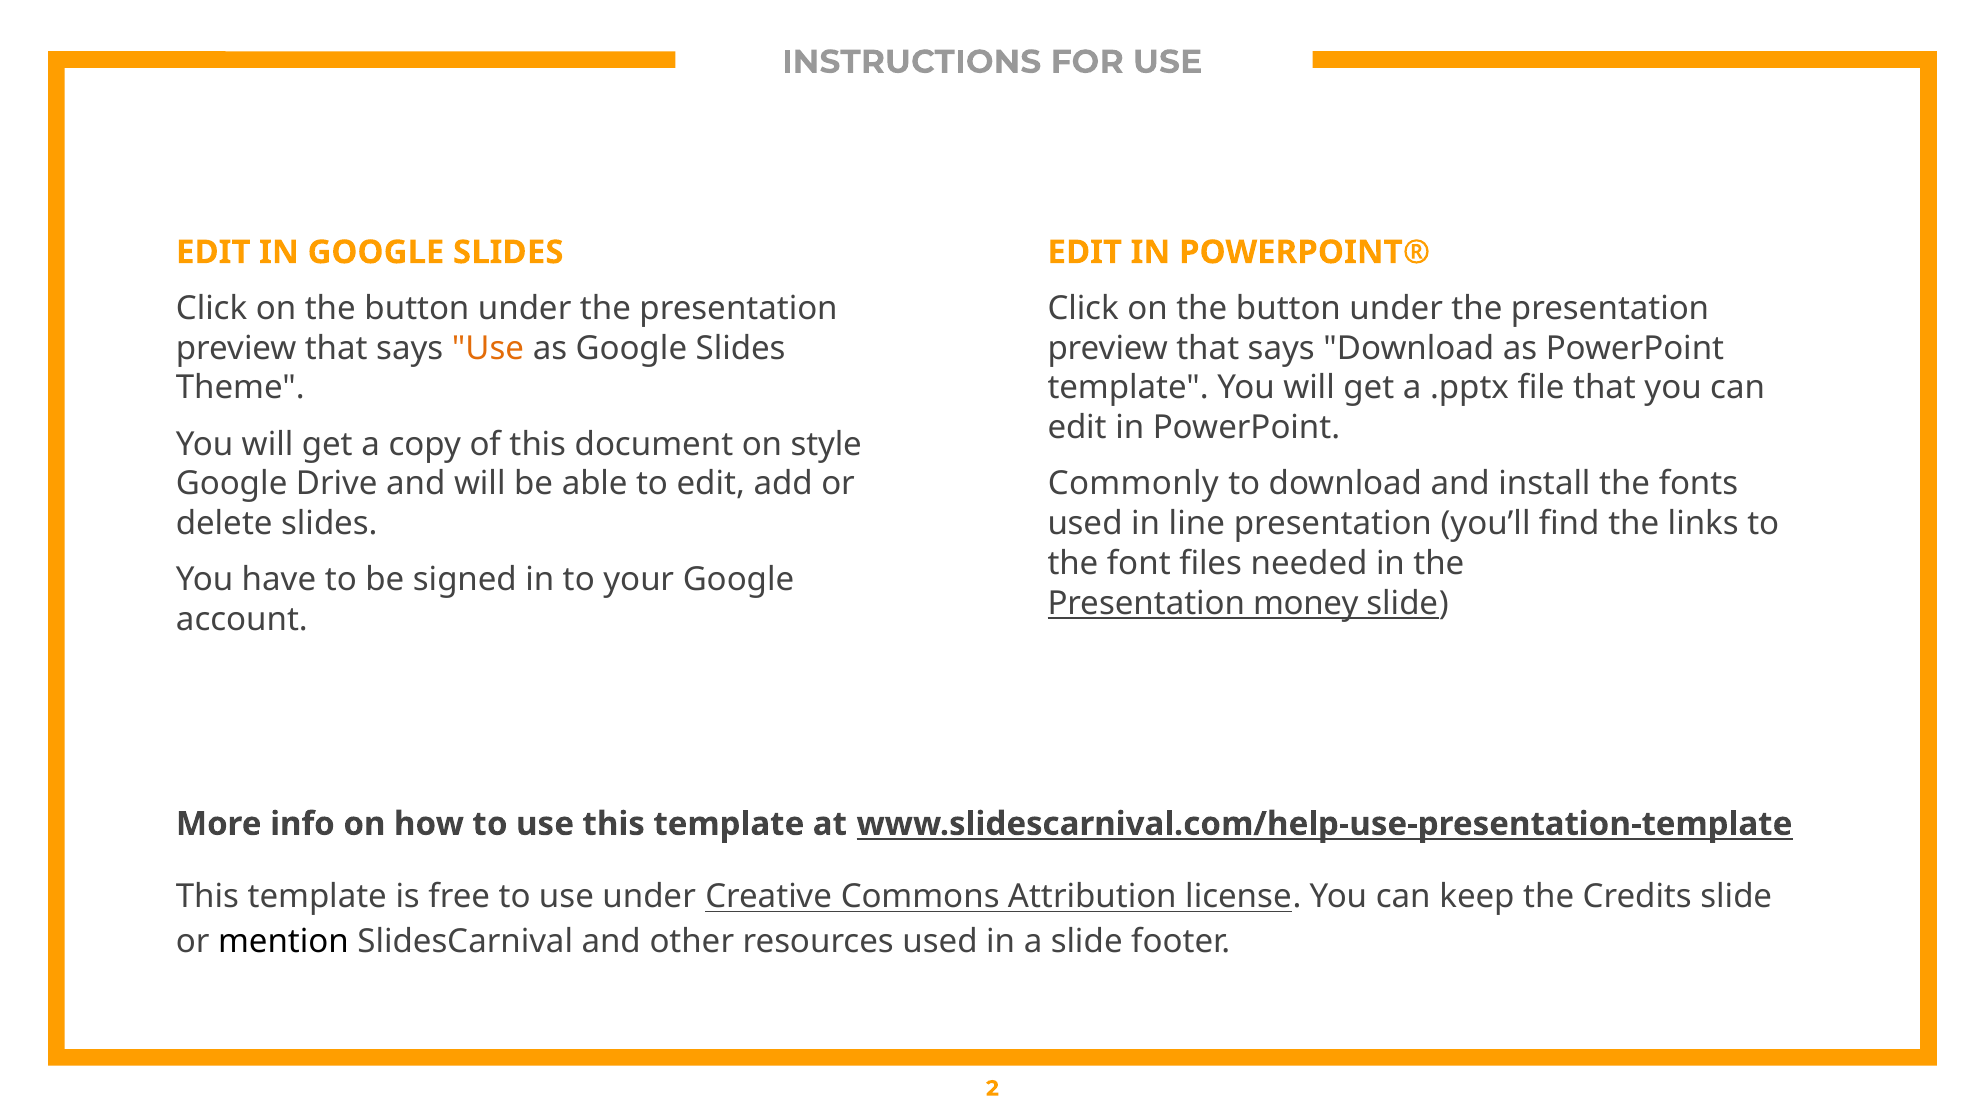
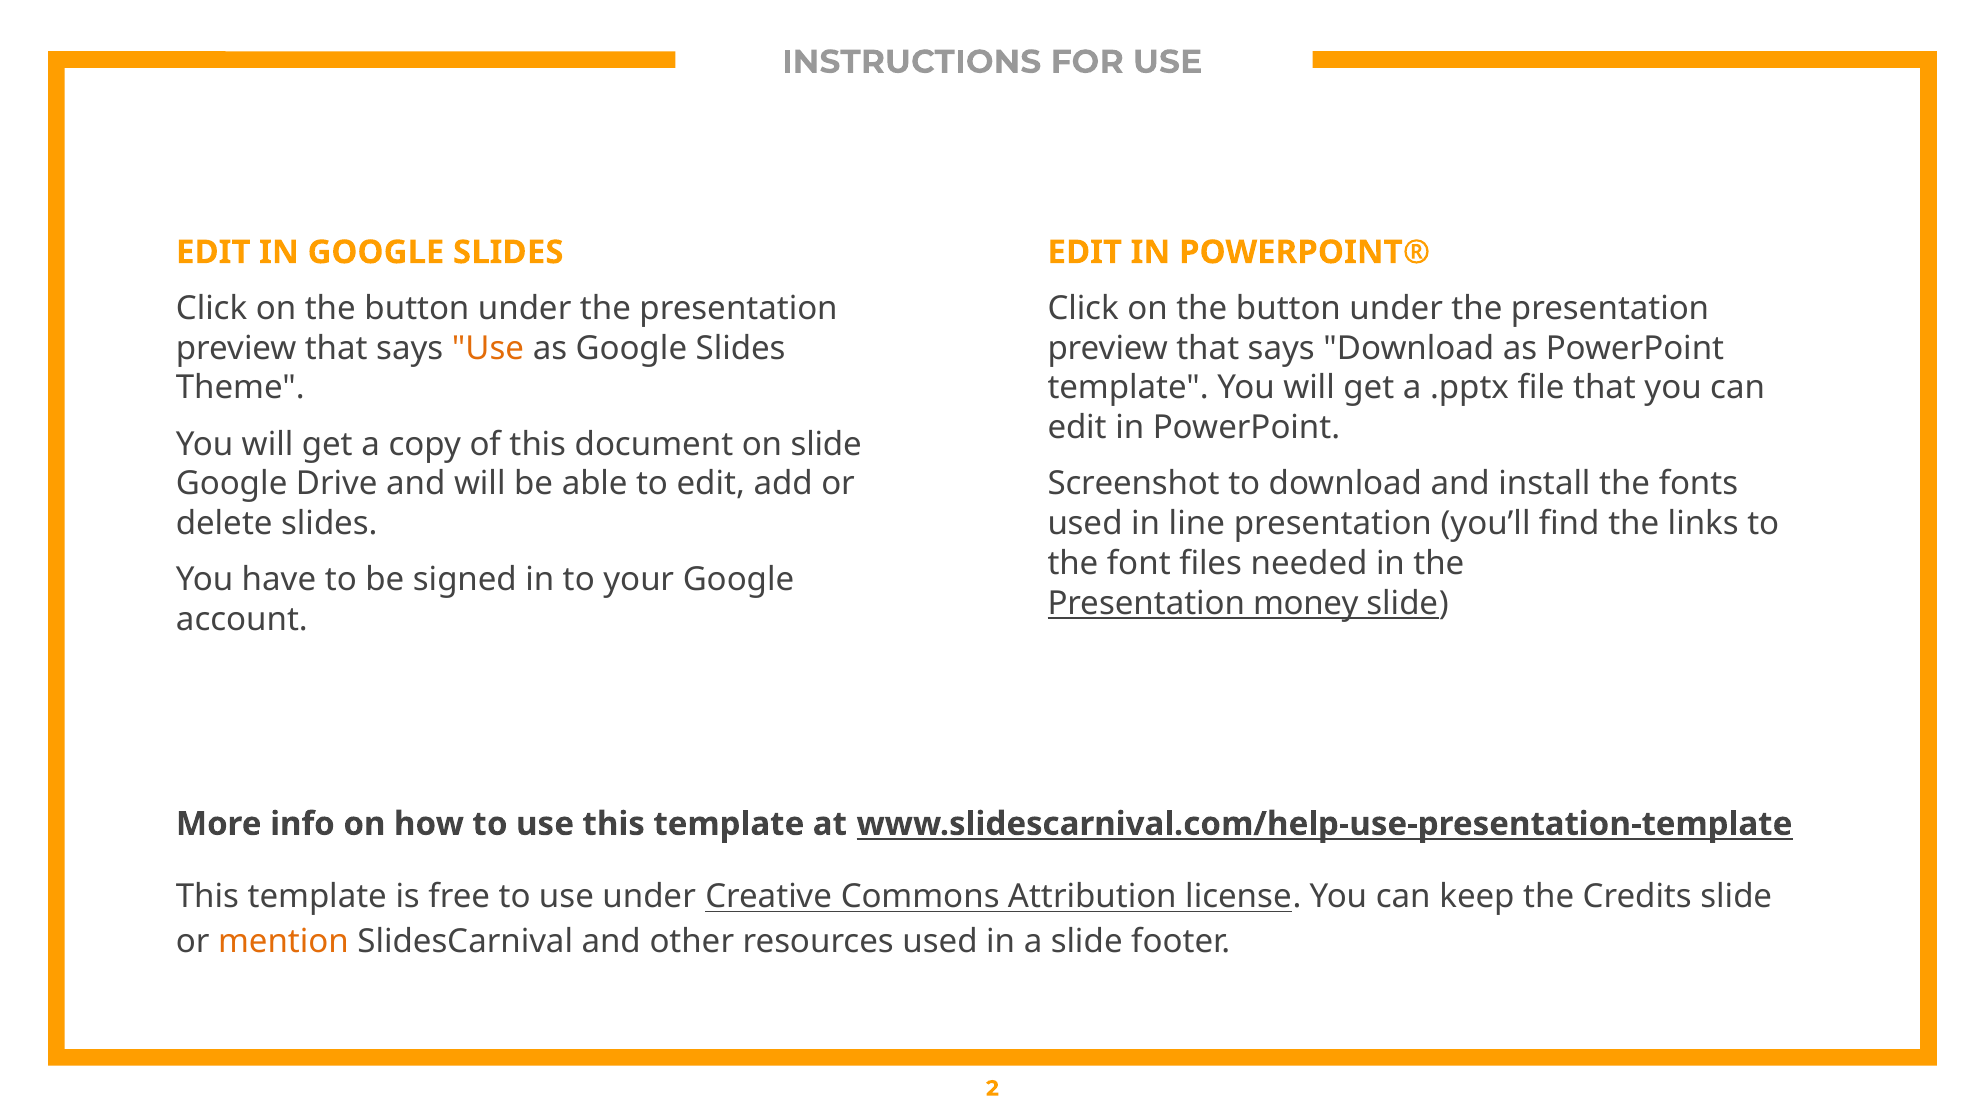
on style: style -> slide (826, 444)
Commonly: Commonly -> Screenshot (1134, 484)
mention colour: black -> orange (283, 941)
